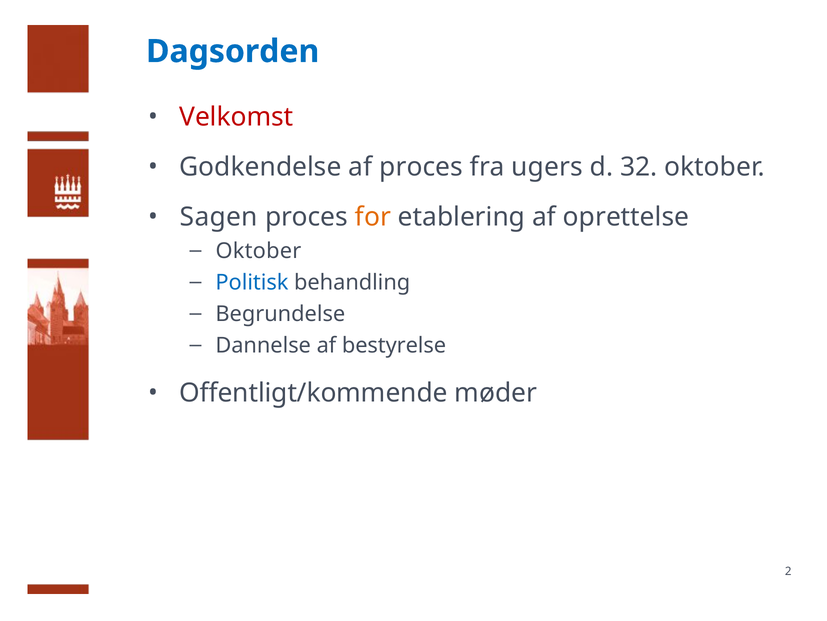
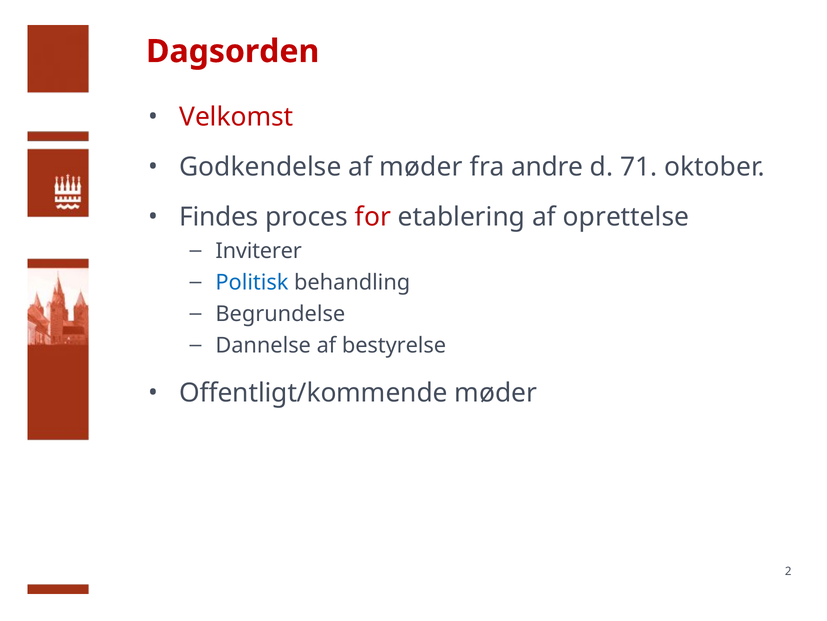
Dagsorden colour: blue -> red (233, 51)
af proces: proces -> møder (421, 167)
ugers: ugers -> andre (547, 167)
32: 32 -> 71 (639, 167)
Sagen: Sagen -> Findes (219, 217)
for colour: orange -> red (373, 217)
Oktober: Oktober -> Inviterer (259, 251)
